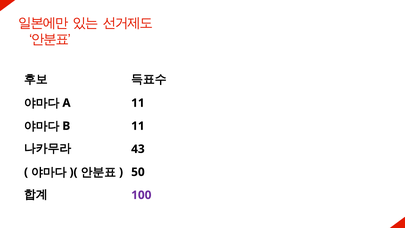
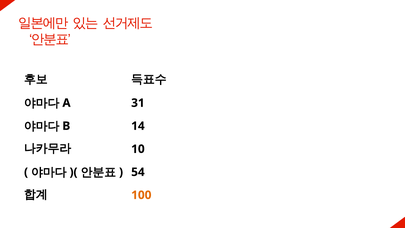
11: 11 -> 31 (138, 103)
11: 11 -> 14 (138, 126)
43: 43 -> 10 (138, 149)
50: 50 -> 54 (138, 172)
100 colour: purple -> orange (141, 195)
